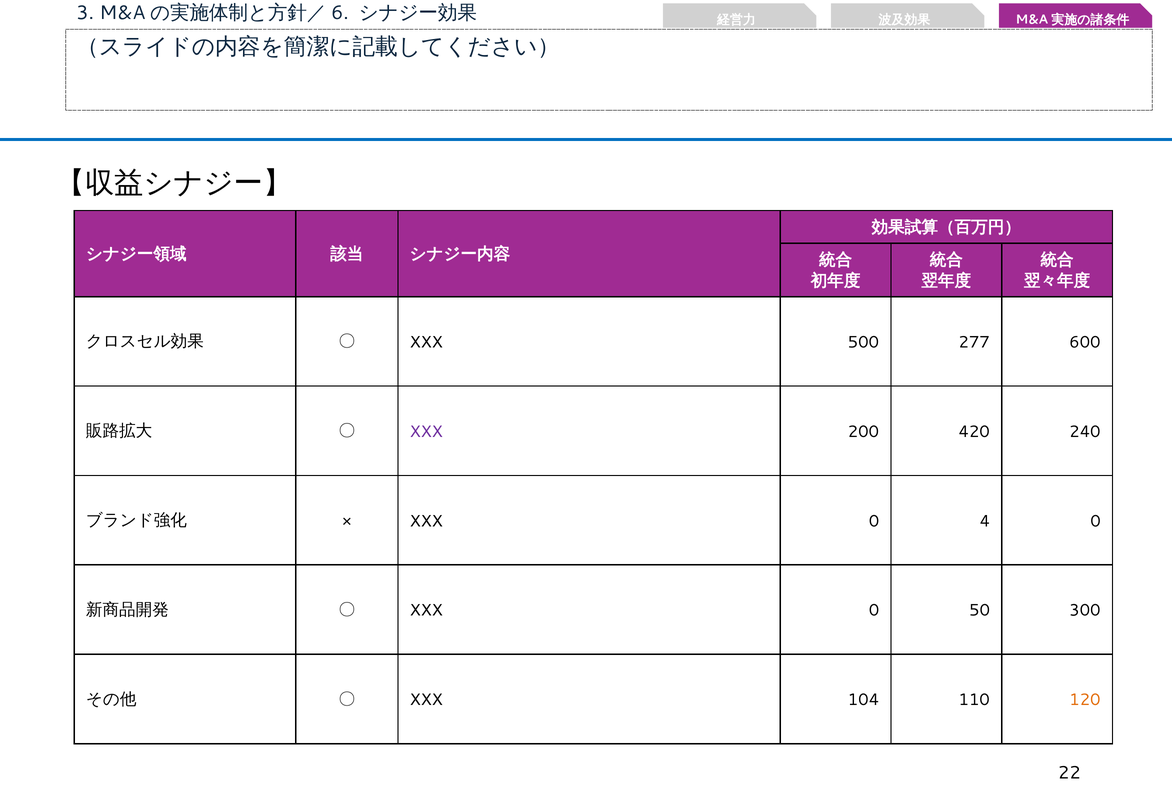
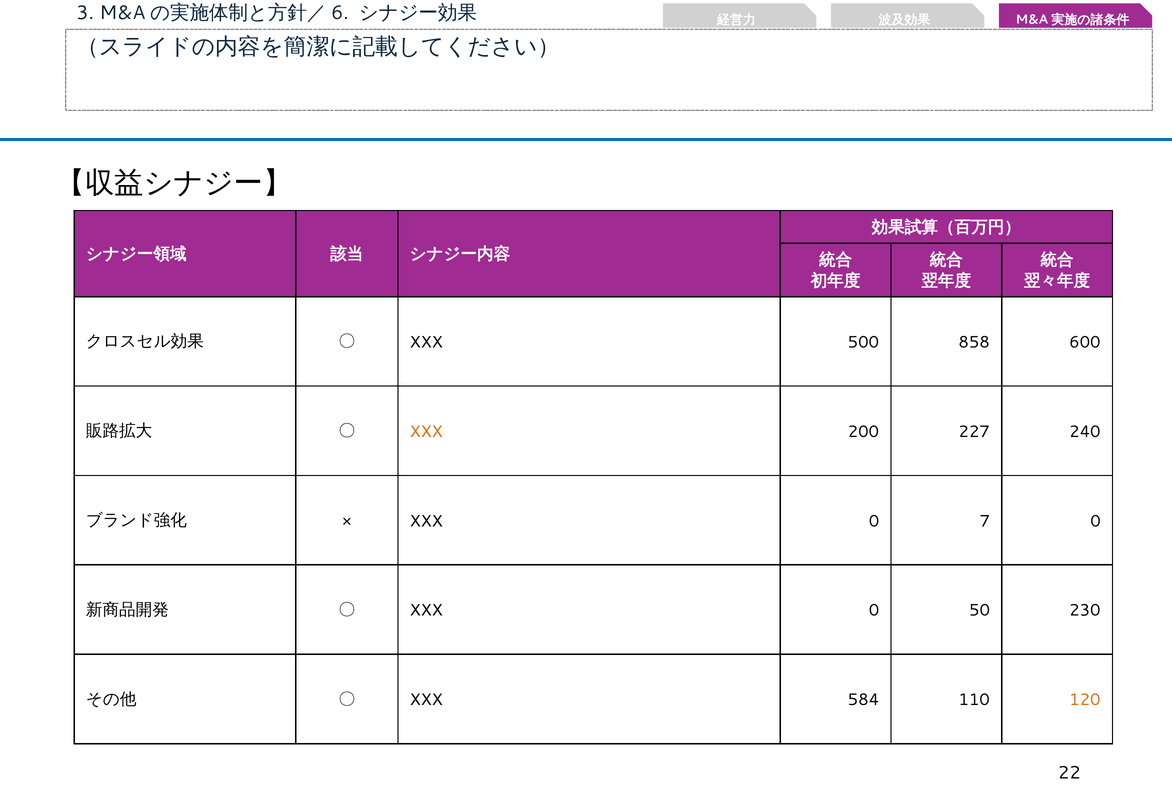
277: 277 -> 858 (974, 342)
XXX colour: purple -> orange (426, 432)
420: 420 -> 227 (974, 432)
4: 4 -> 7 (985, 521)
300: 300 -> 230 (1085, 611)
104: 104 -> 584 (863, 700)
